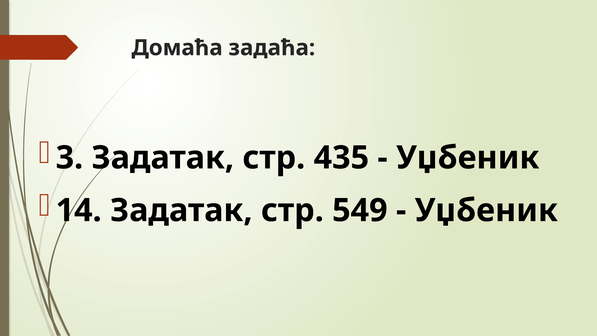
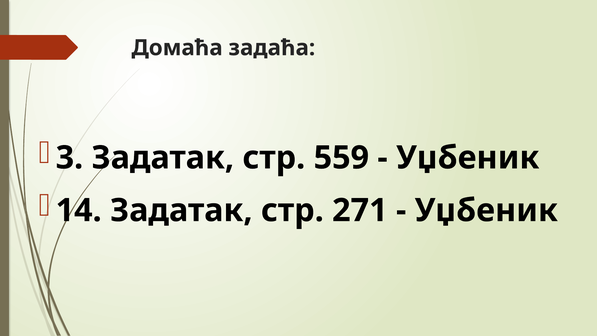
435: 435 -> 559 (341, 158)
549: 549 -> 271 (360, 210)
